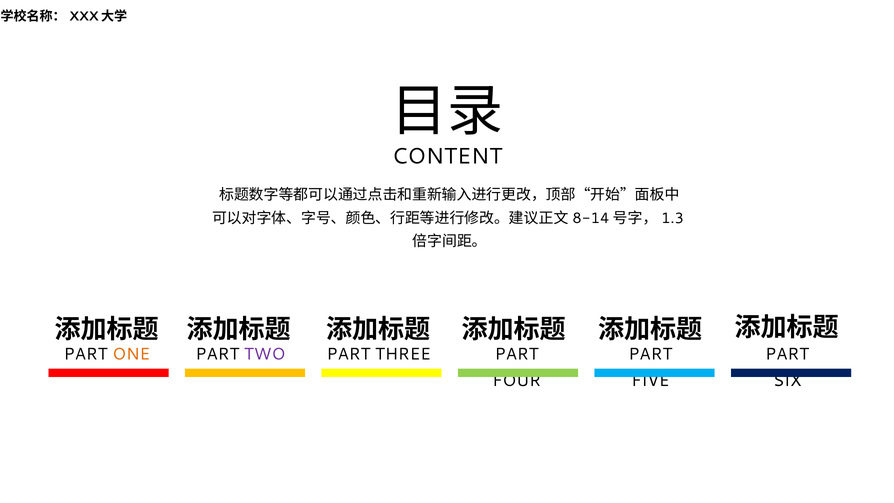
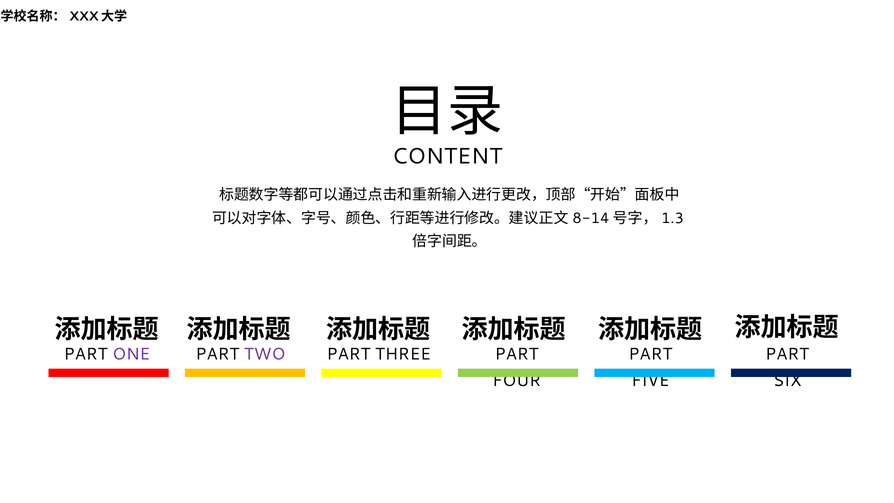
ONE colour: orange -> purple (131, 354)
